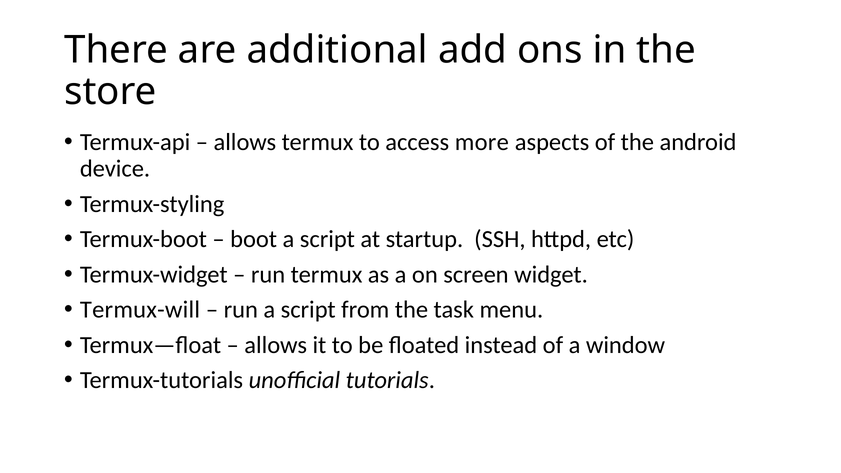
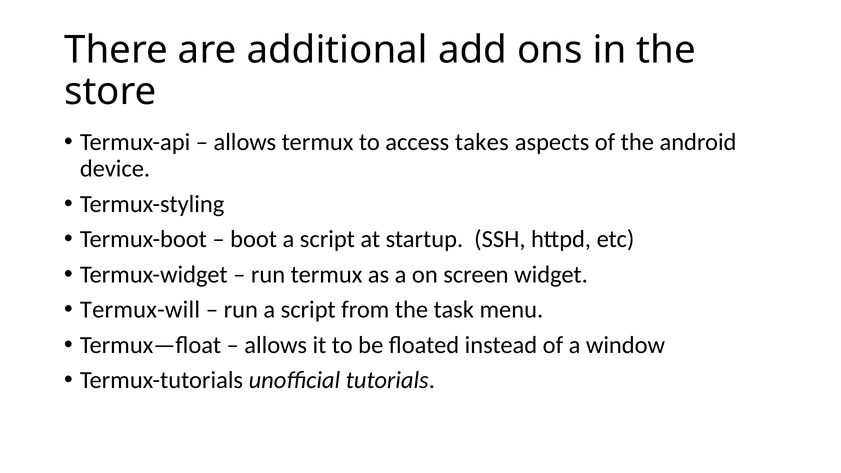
more: more -> takes (482, 142)
